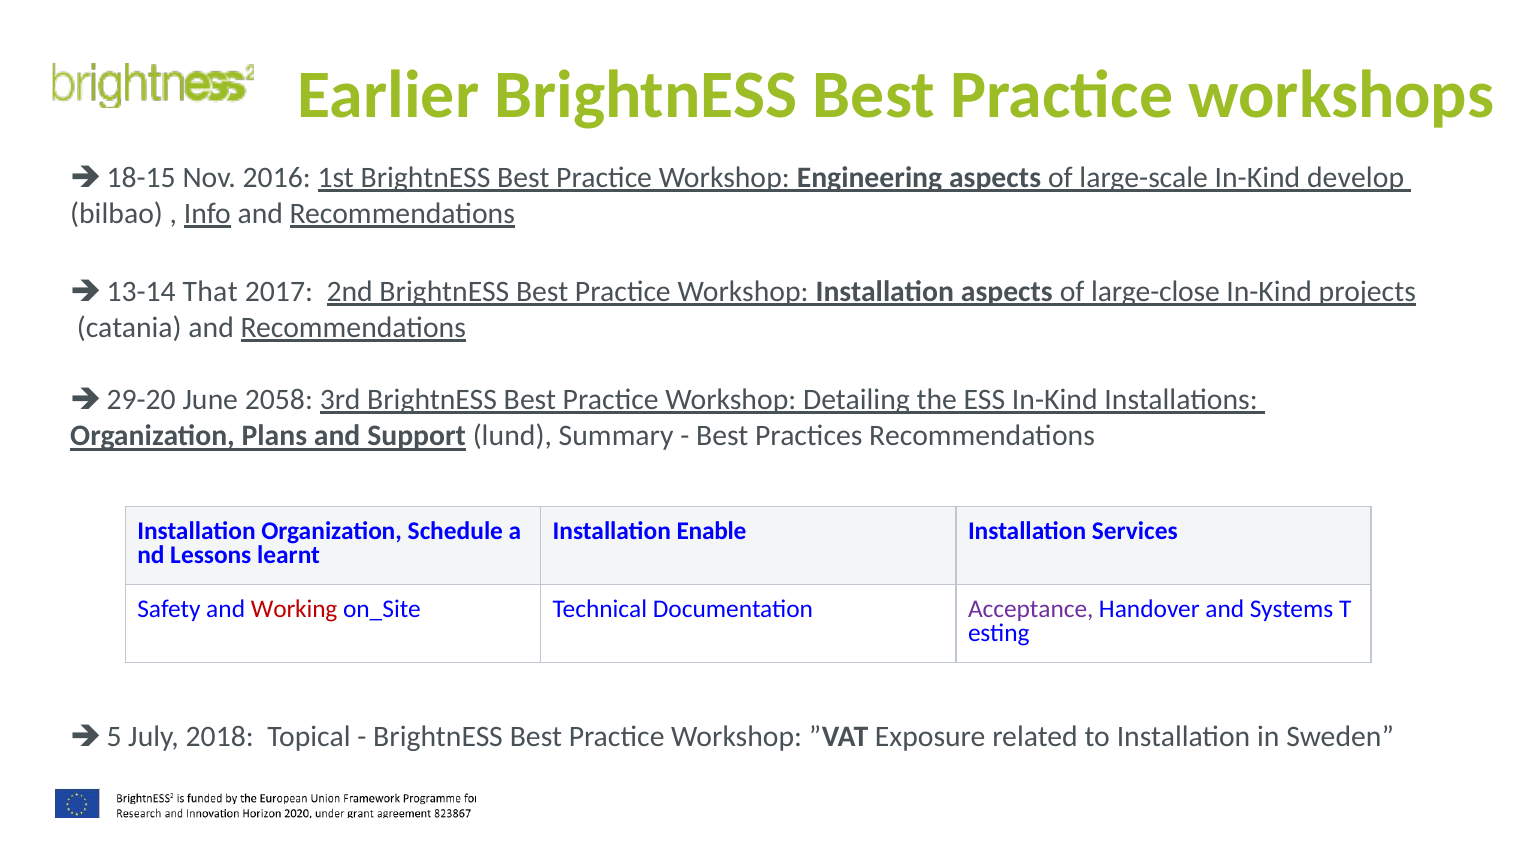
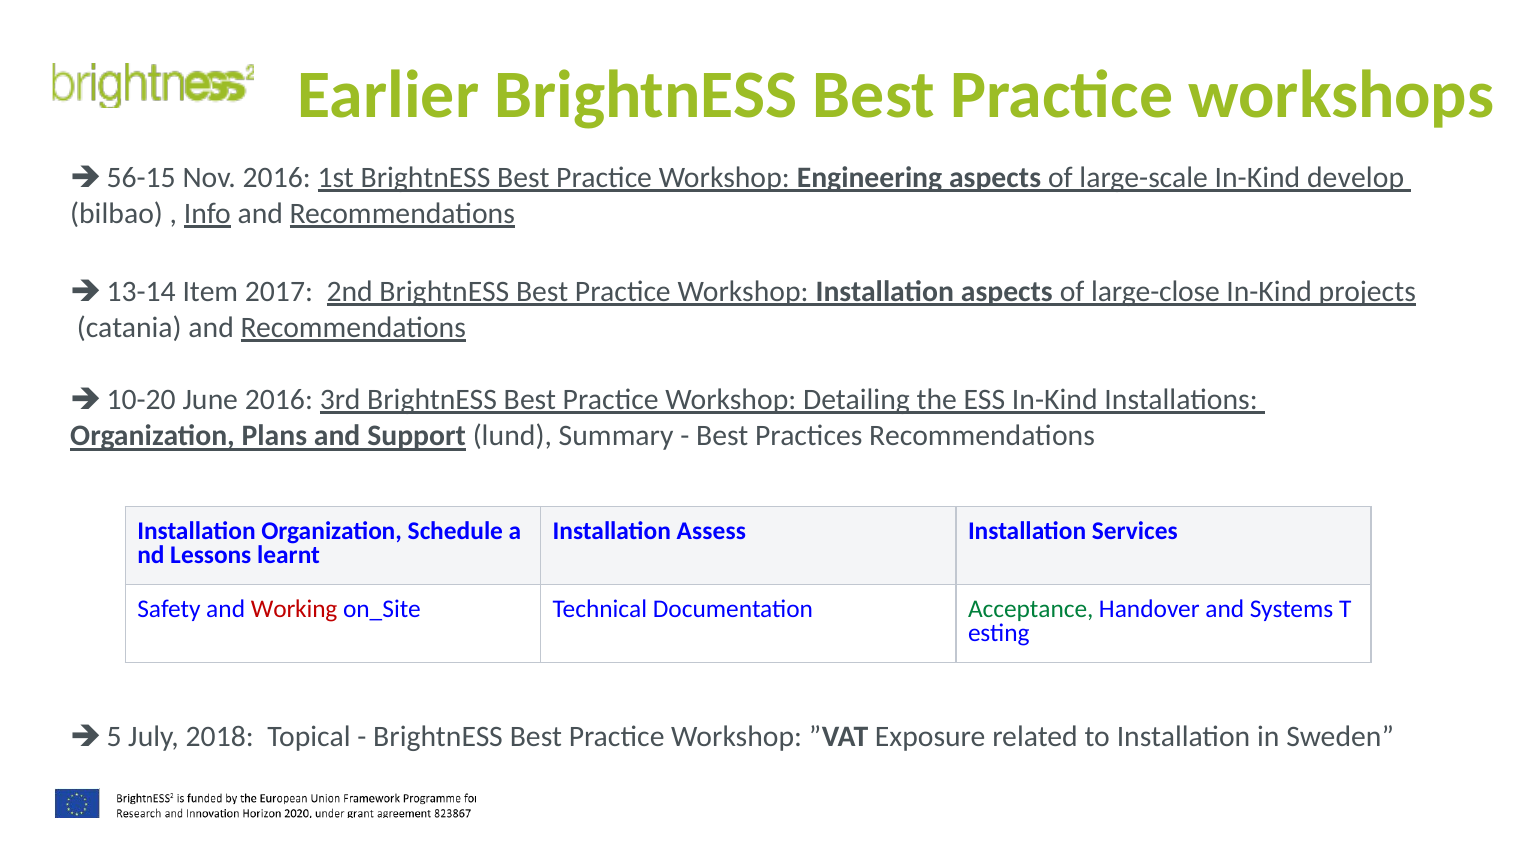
18-15: 18-15 -> 56-15 (141, 178)
That: That -> Item (210, 292)
29-20: 29-20 -> 10-20 (141, 400)
June 2058: 2058 -> 2016 (279, 400)
Enable: Enable -> Assess (711, 531)
Acceptance colour: purple -> green (1031, 609)
